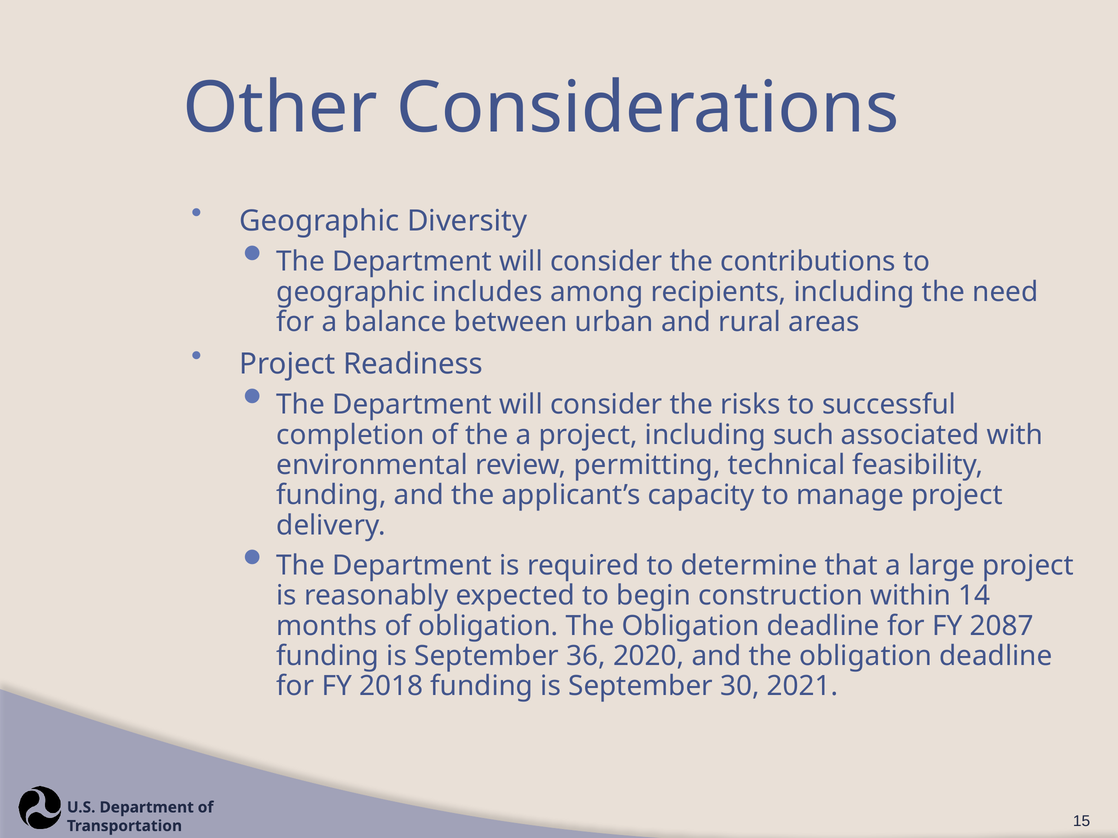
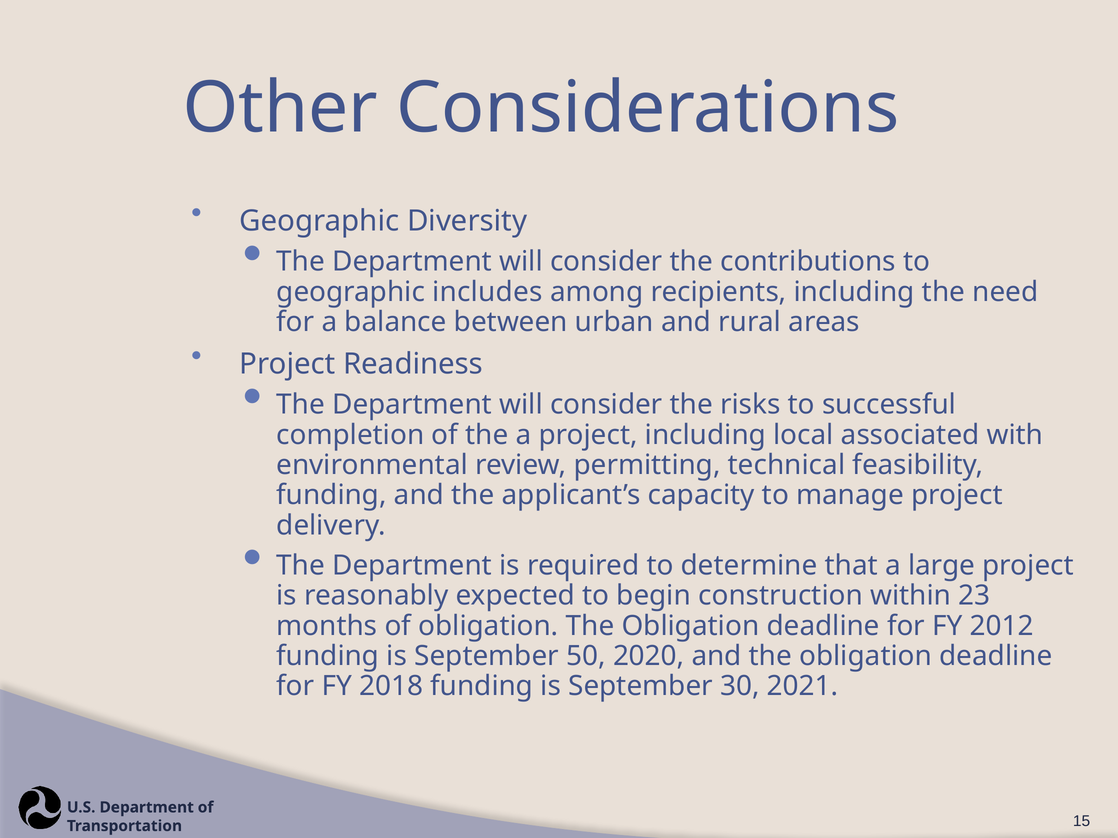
such: such -> local (803, 435)
14: 14 -> 23 (974, 596)
2087: 2087 -> 2012 (1002, 626)
36: 36 -> 50 (586, 656)
